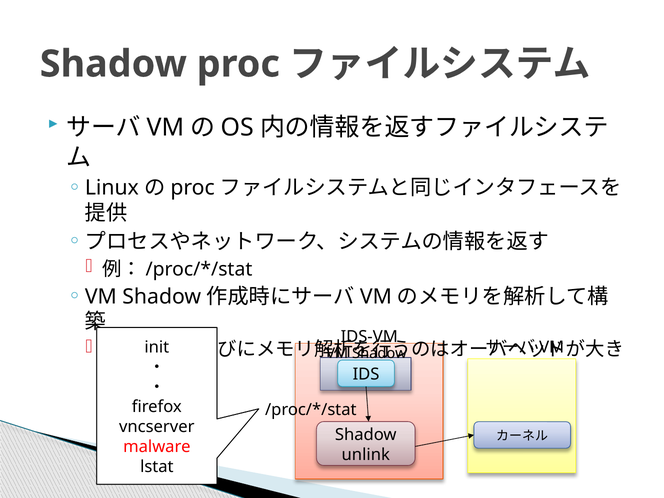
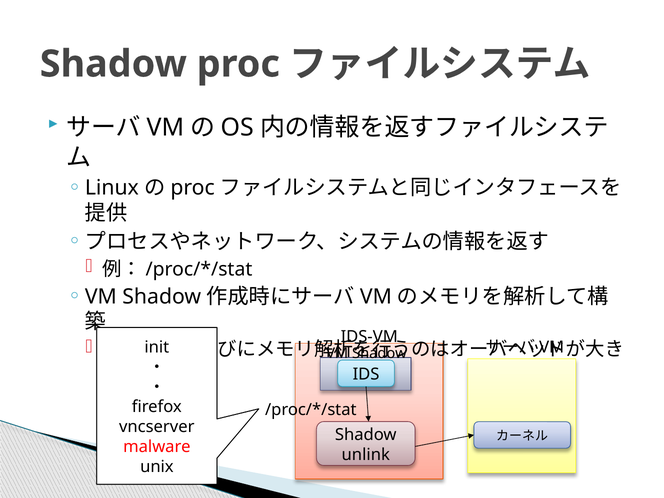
lstat: lstat -> unix (157, 467)
